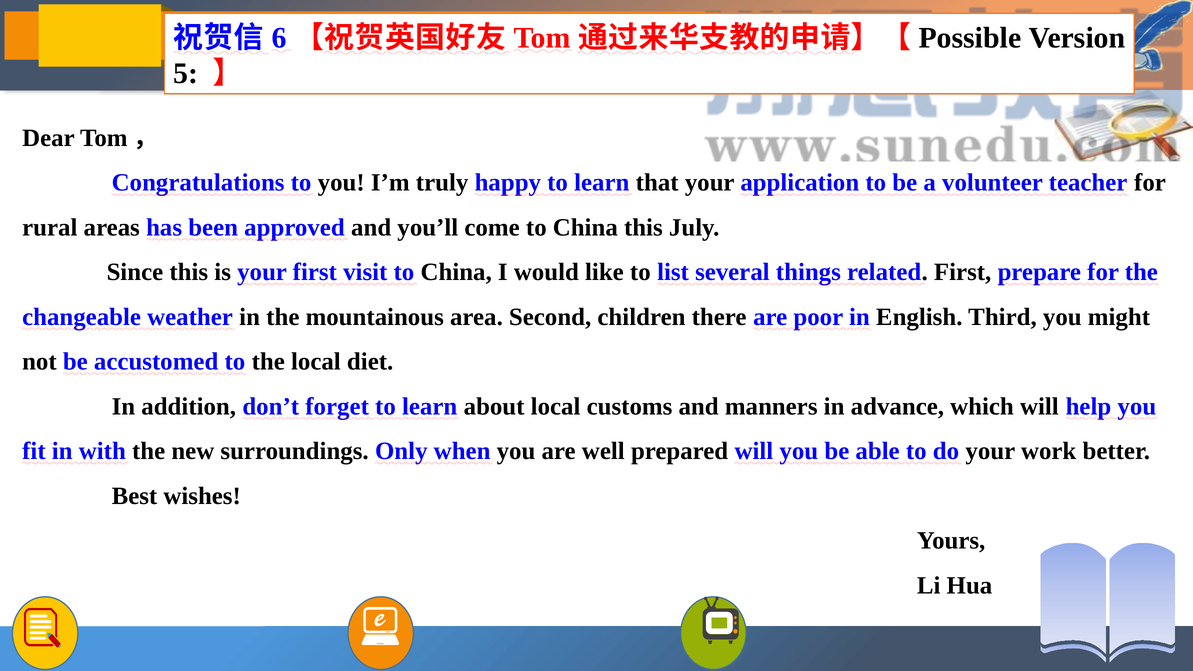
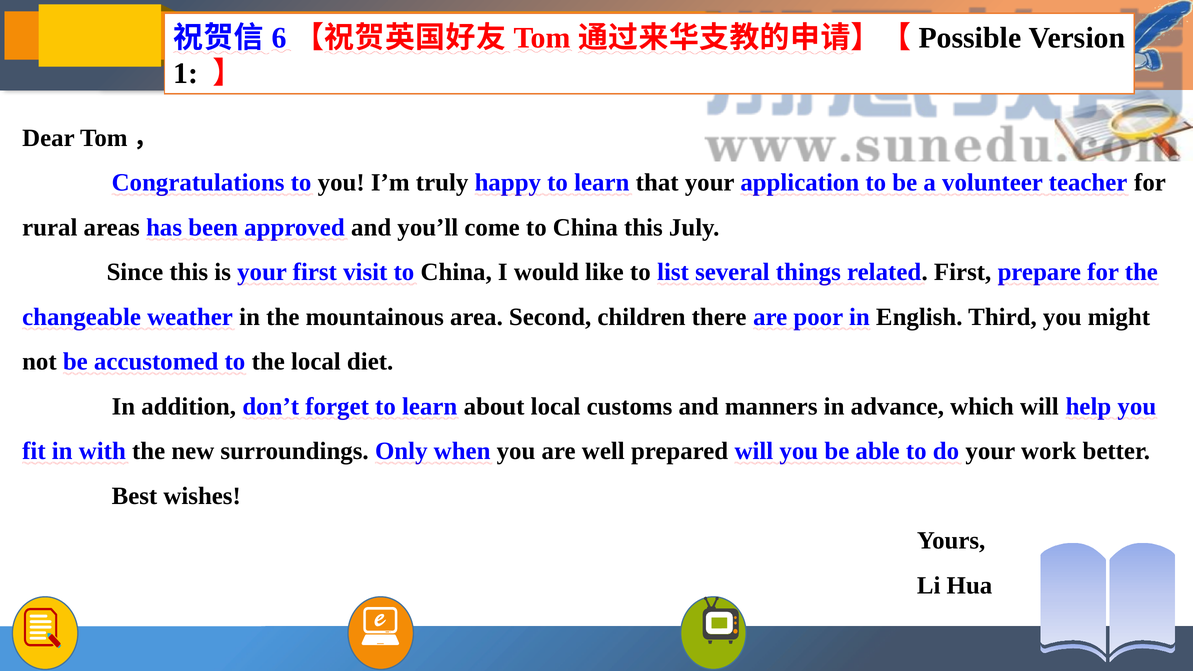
5: 5 -> 1 (186, 74)
